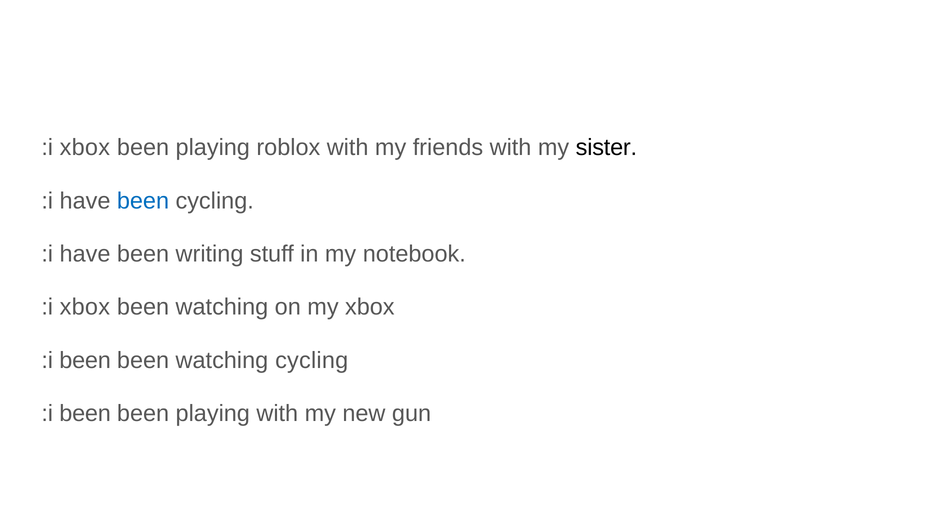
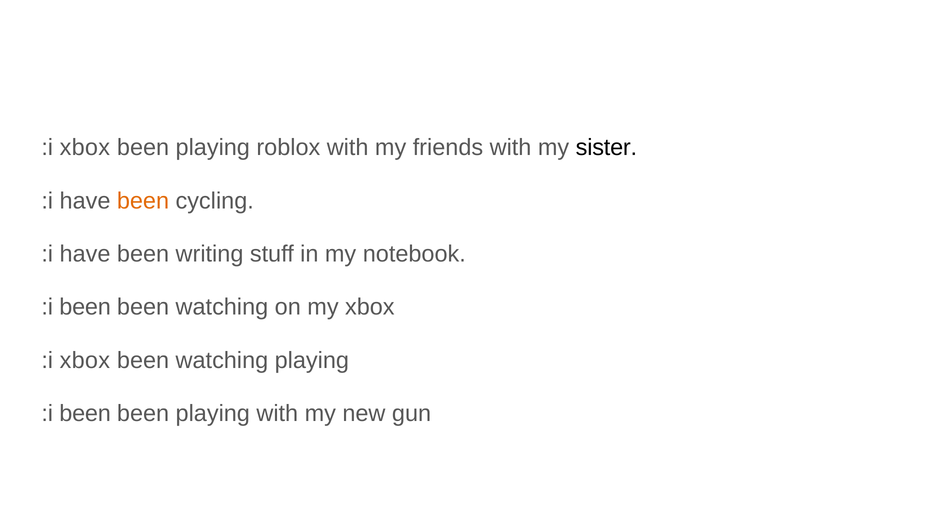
been colour: blue -> orange (143, 201)
xbox: xbox -> been (85, 307)
been: been -> xbox (85, 361)
watching cycling: cycling -> playing (312, 361)
